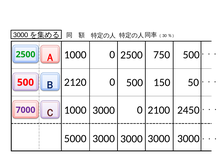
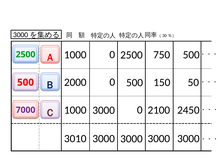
2120: 2120 -> 2000 (75, 82)
5000: 5000 -> 3010 (75, 138)
